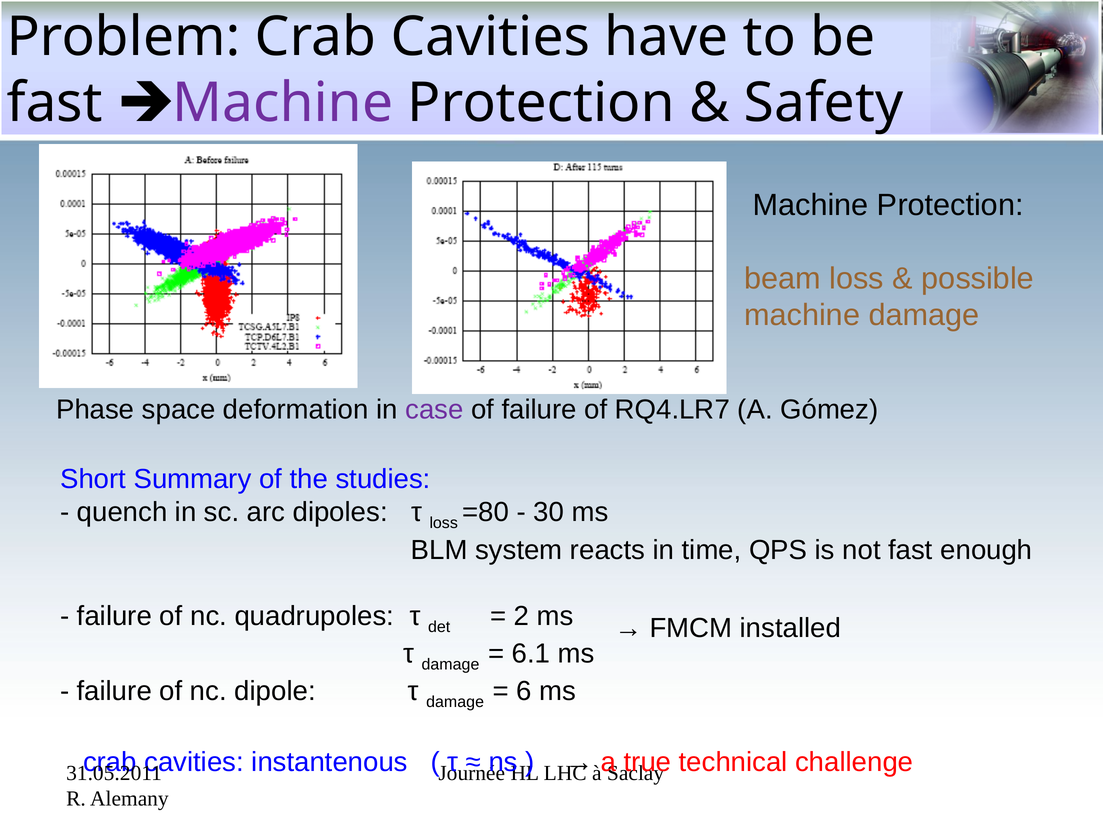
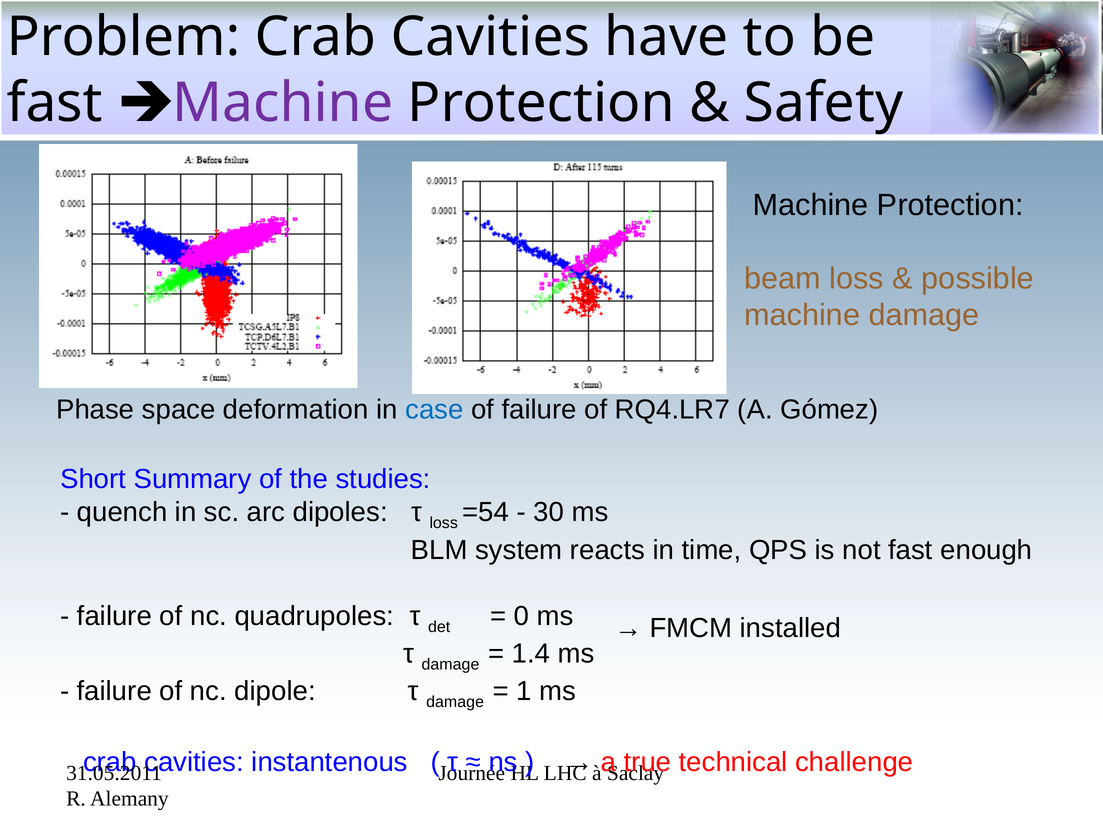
case colour: purple -> blue (434, 410)
=80: =80 -> =54 (486, 512)
2: 2 -> 0 (522, 616)
6.1: 6.1 -> 1.4 (531, 654)
6: 6 -> 1 (524, 691)
